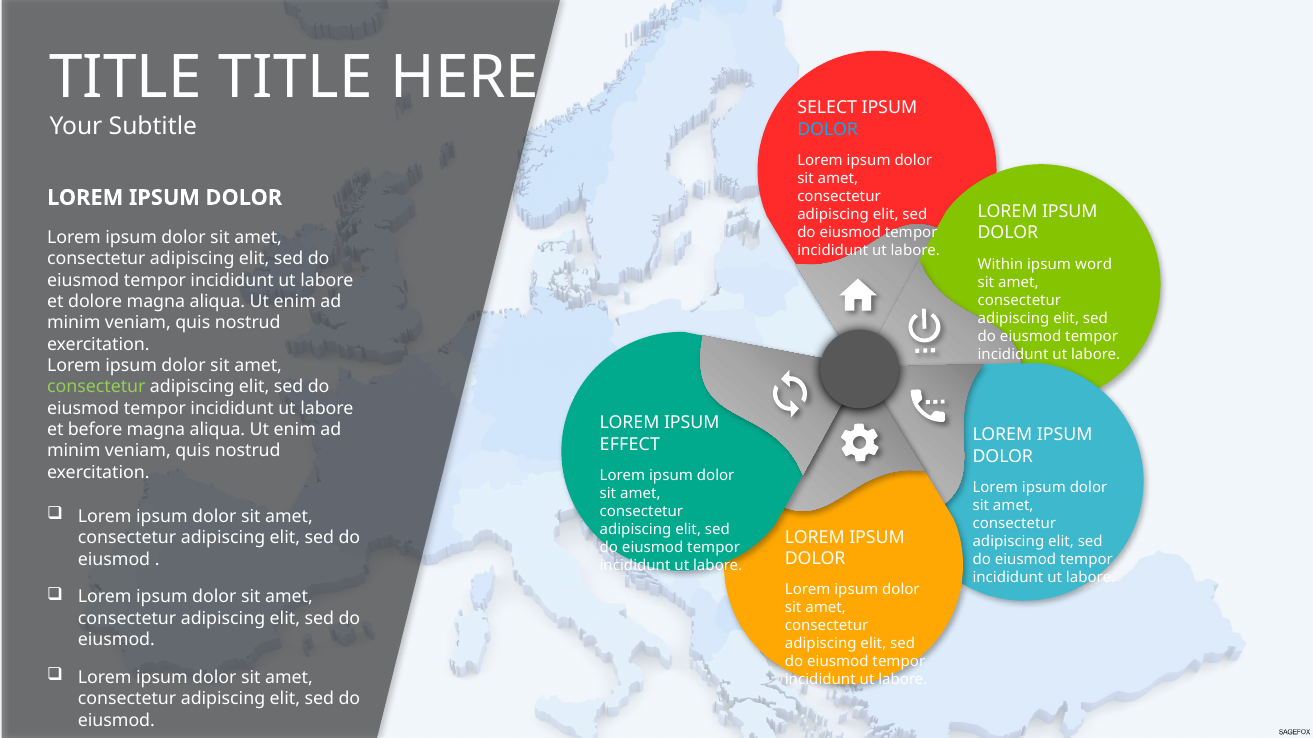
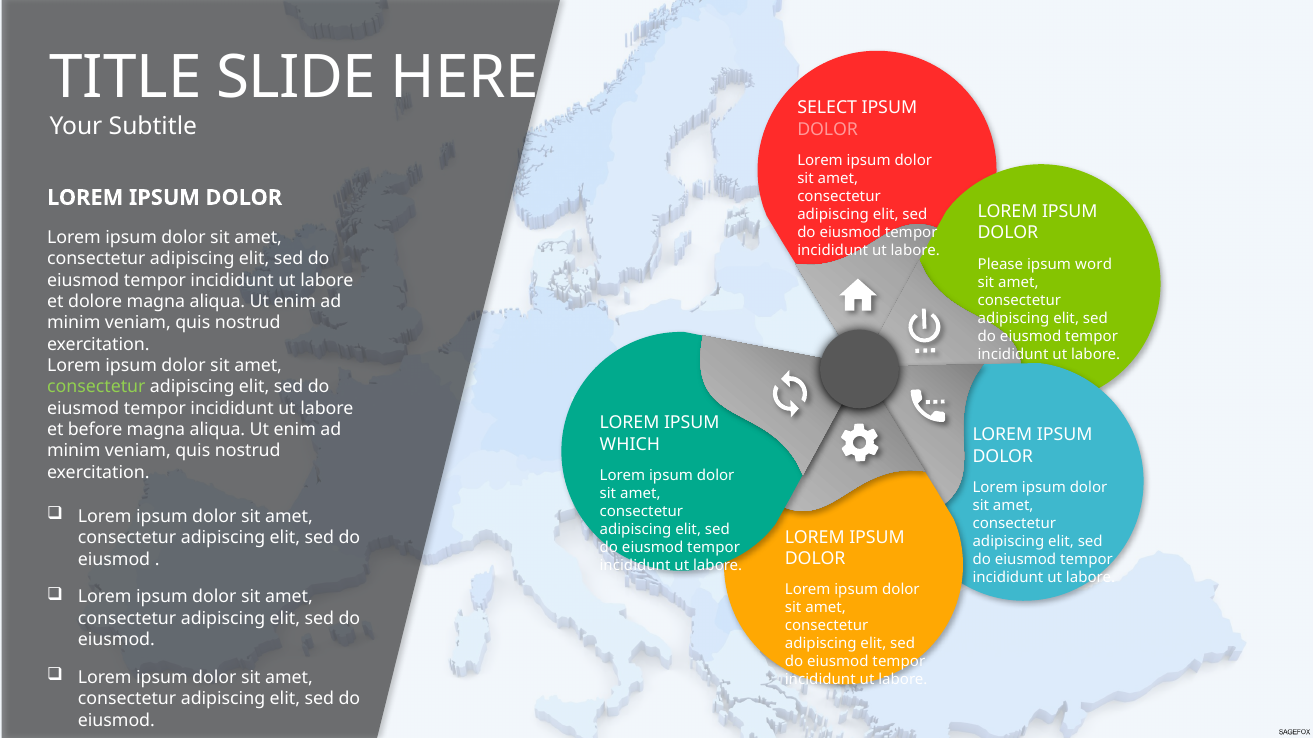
TITLE TITLE: TITLE -> SLIDE (296, 78)
DOLOR colour: light blue -> pink (828, 129)
Within: Within -> Please (1000, 264)
EFFECT: EFFECT -> WHICH (630, 445)
